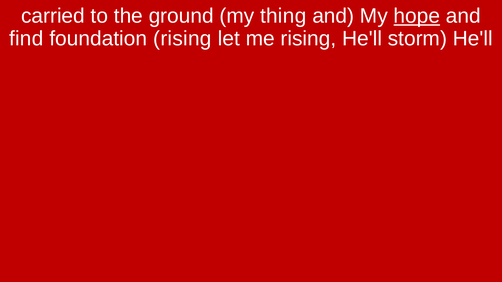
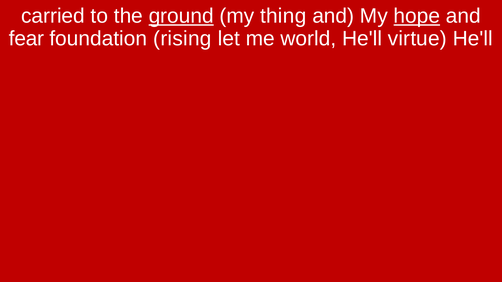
ground underline: none -> present (181, 16)
find: find -> fear (26, 39)
me rising: rising -> world (308, 39)
storm: storm -> virtue (417, 39)
